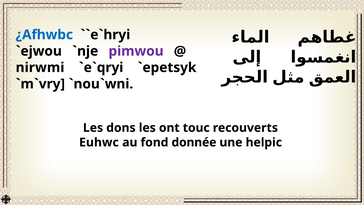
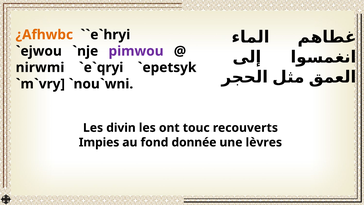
¿Afhwbc colour: blue -> orange (44, 35)
dons: dons -> divin (121, 128)
Euhwc: Euhwc -> Impies (99, 142)
helpic: helpic -> lèvres (264, 142)
